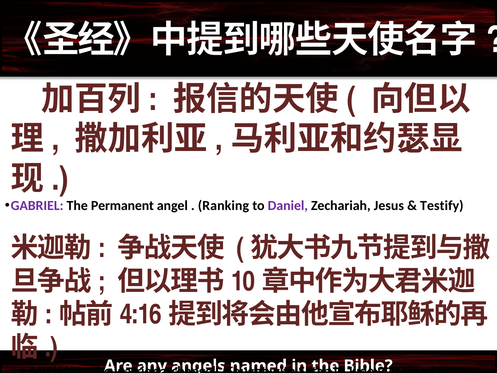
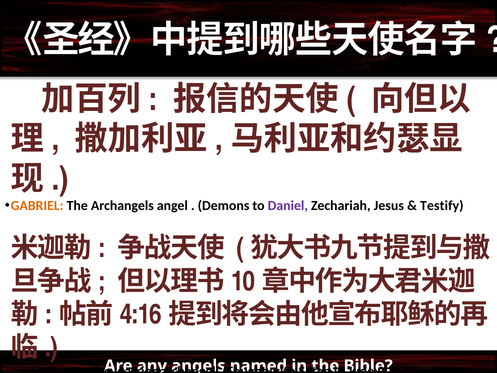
GABRIEL colour: purple -> orange (37, 206)
Permanent: Permanent -> Archangels (122, 206)
Ranking: Ranking -> Demons (224, 206)
